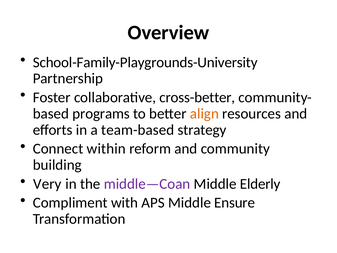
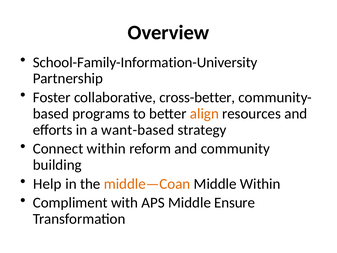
School-Family-Playgrounds-University: School-Family-Playgrounds-University -> School-Family-Information-University (145, 62)
team-based: team-based -> want-based (138, 130)
Very: Very -> Help (47, 184)
middle—Coan colour: purple -> orange (147, 184)
Middle Elderly: Elderly -> Within (260, 184)
